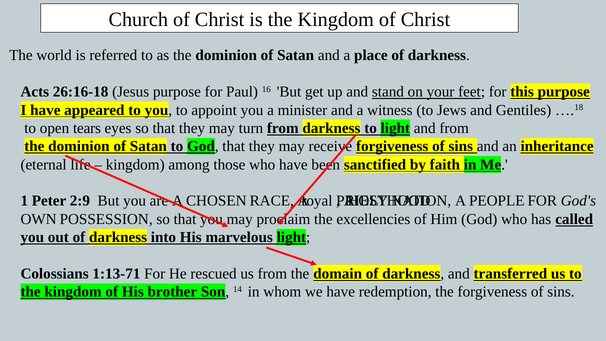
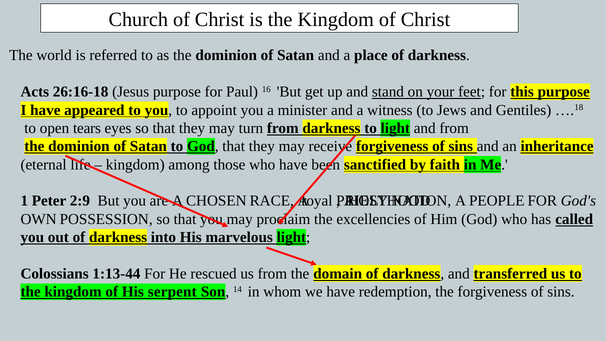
1:13-71: 1:13-71 -> 1:13-44 (116, 274)
brother: brother -> serpent (172, 292)
